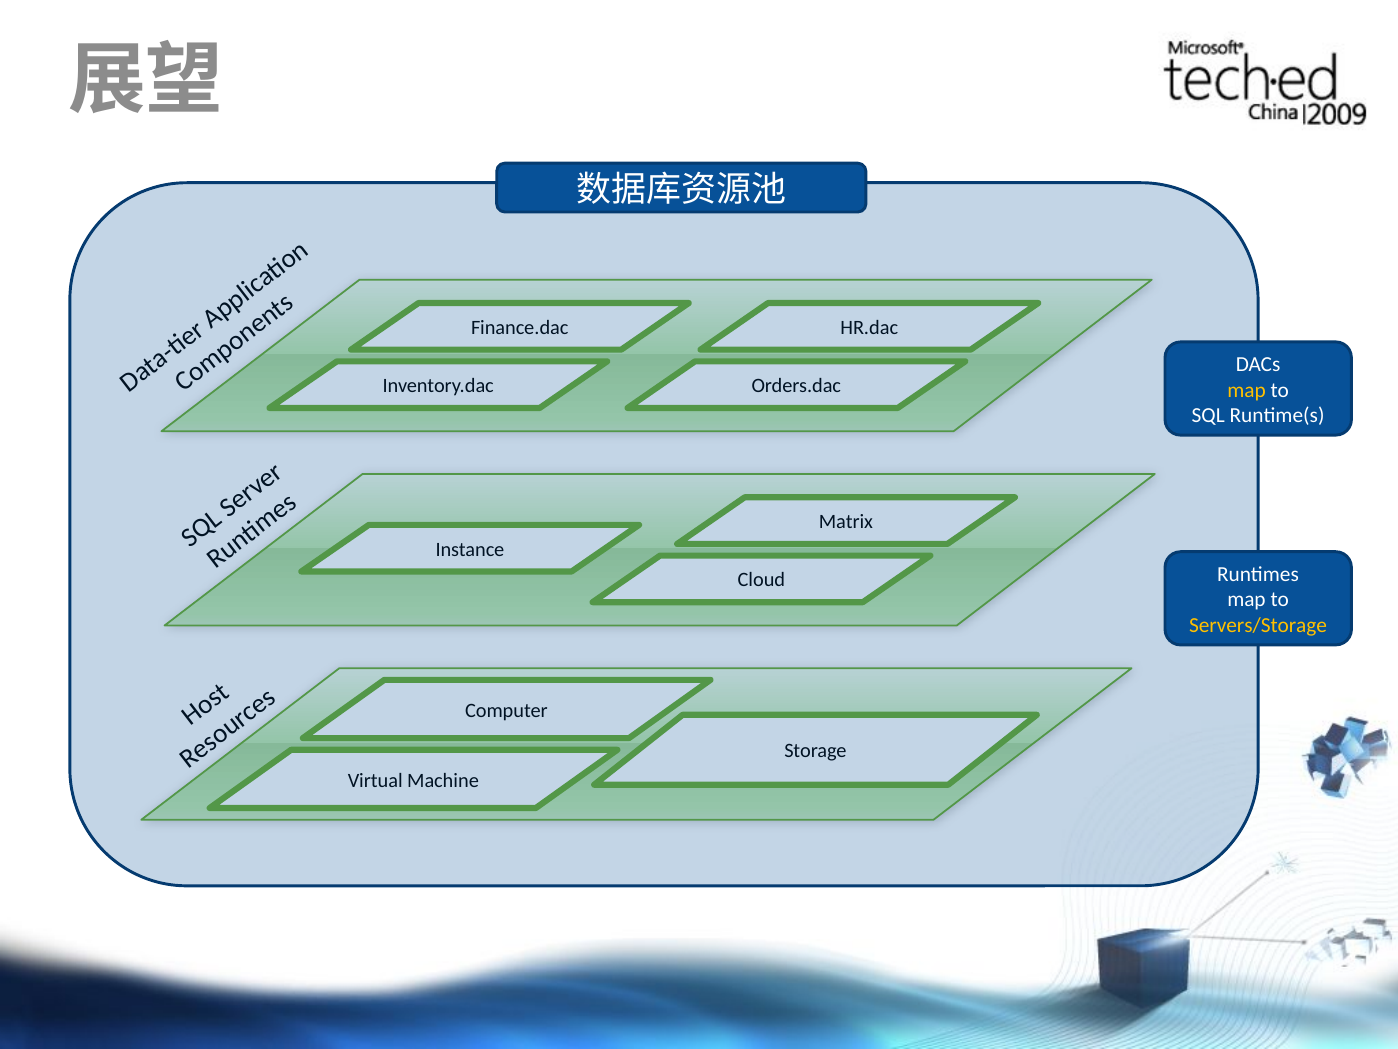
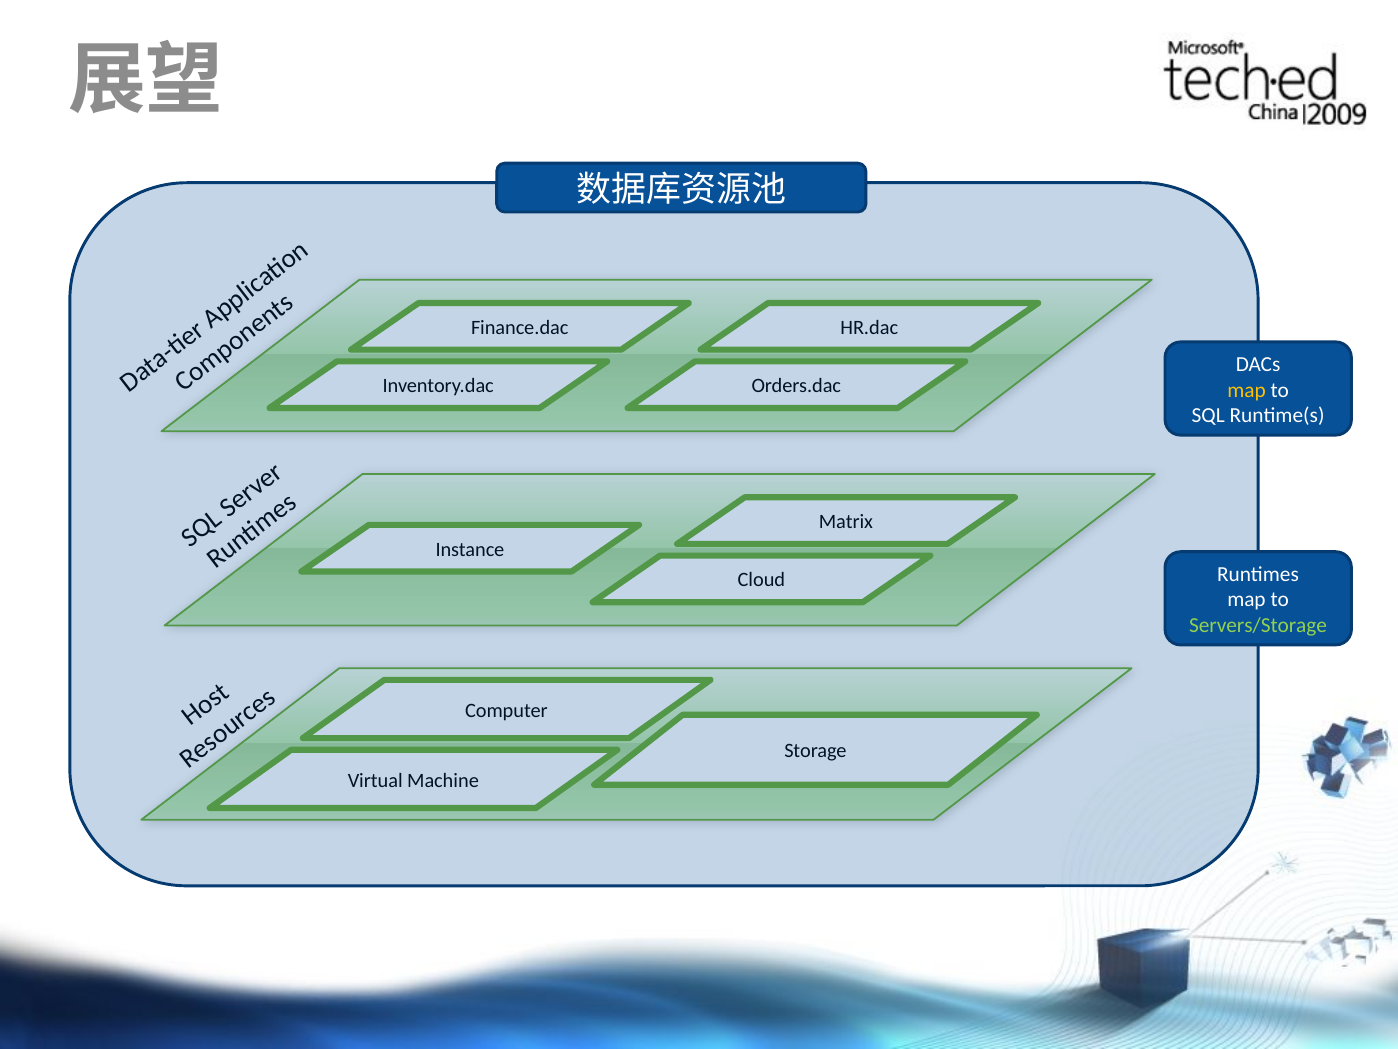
Servers/Storage colour: yellow -> light green (1258, 625)
